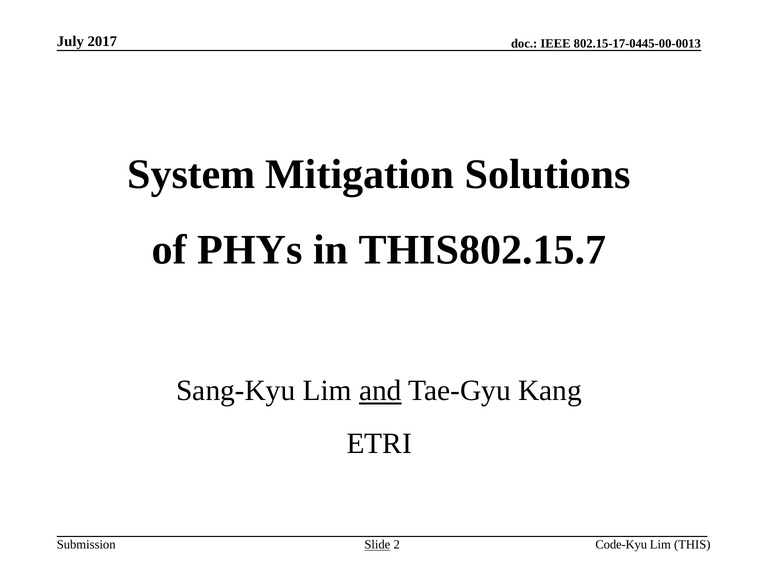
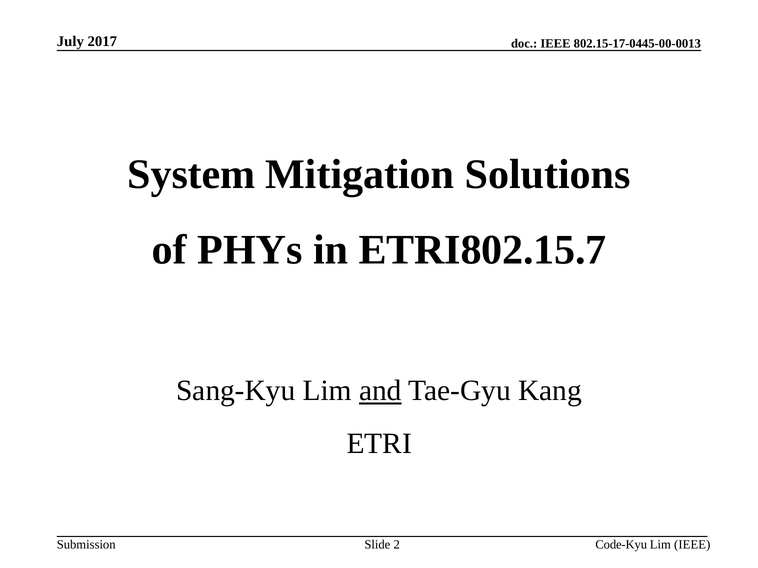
THIS802.15.7: THIS802.15.7 -> ETRI802.15.7 (482, 250)
Lim THIS: THIS -> IEEE (692, 545)
Slide underline: present -> none (377, 545)
